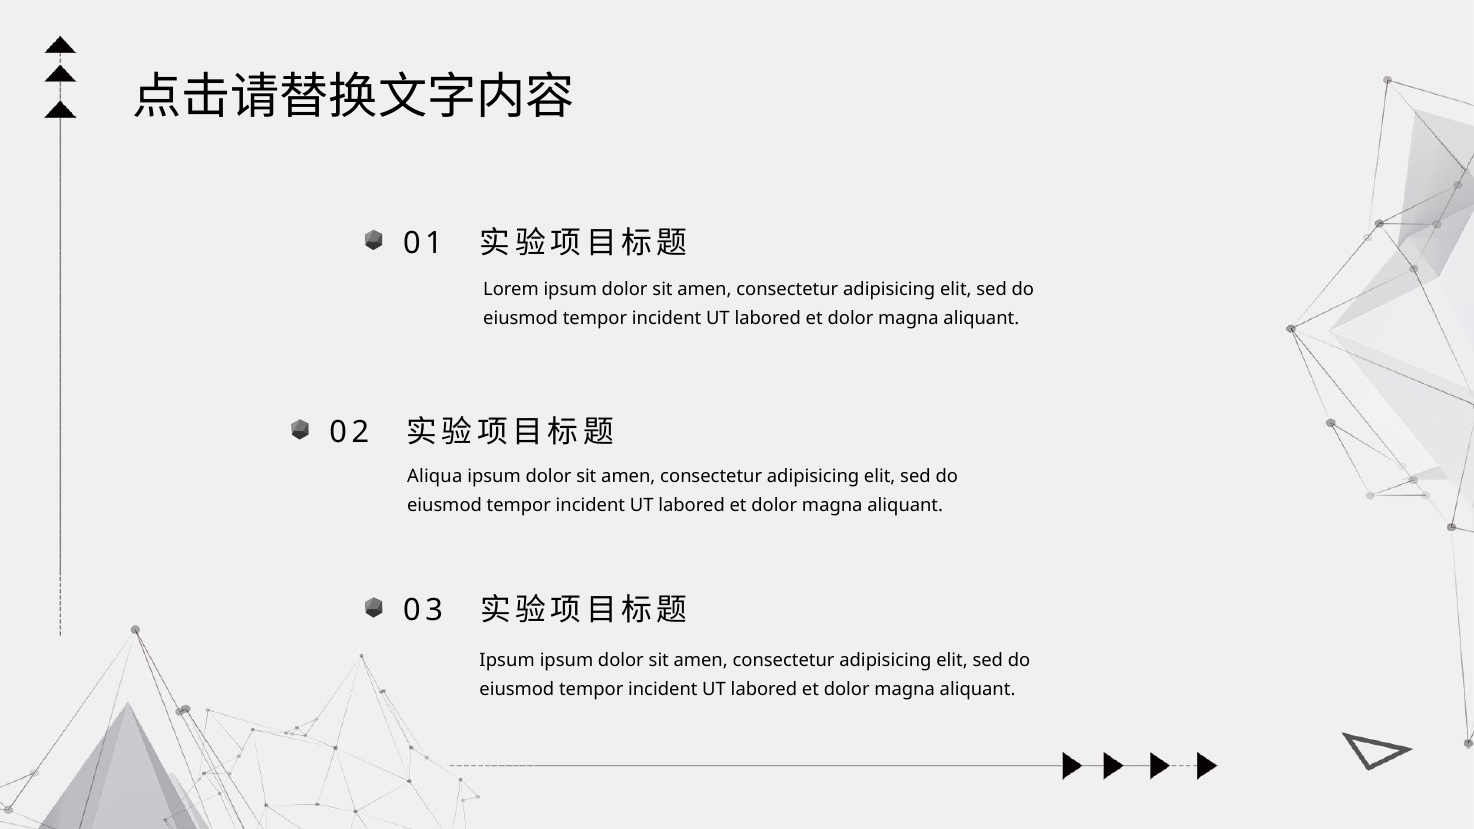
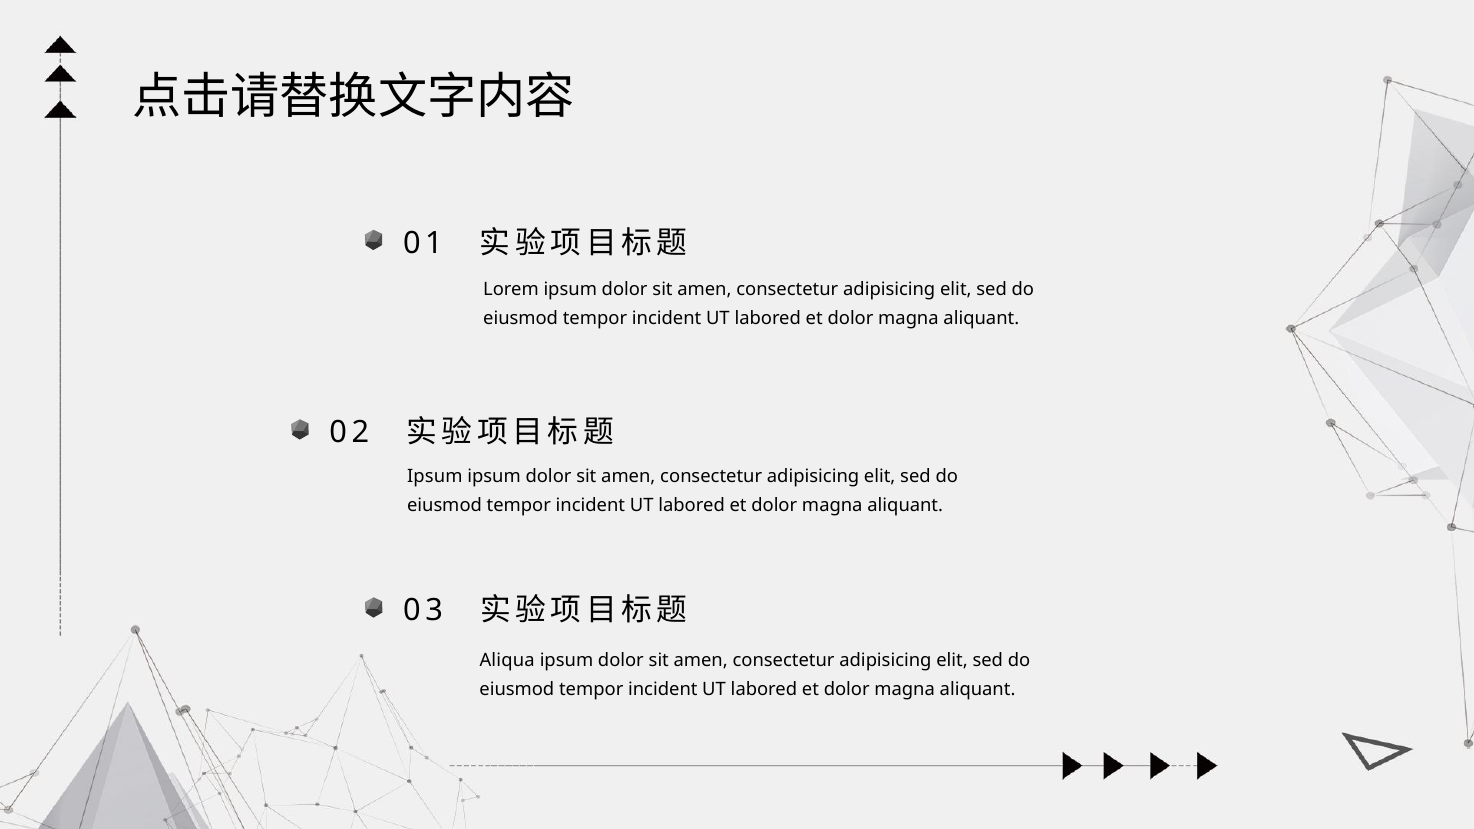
Aliqua: Aliqua -> Ipsum (435, 476)
Ipsum: Ipsum -> Aliqua (507, 661)
